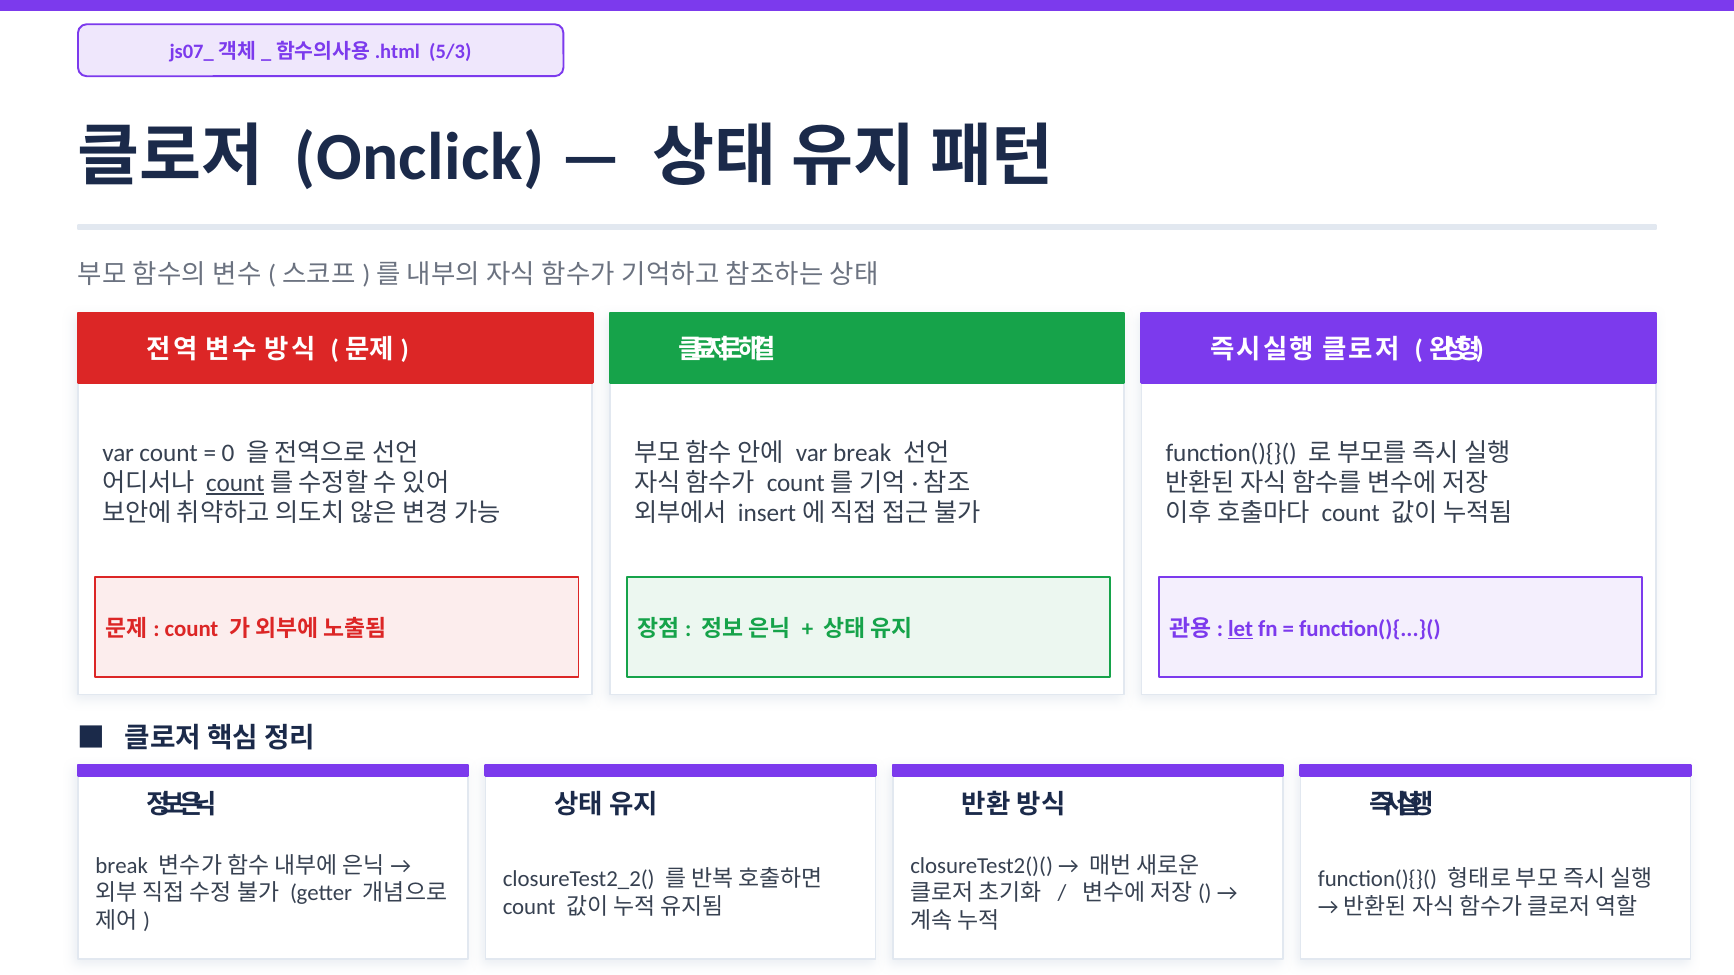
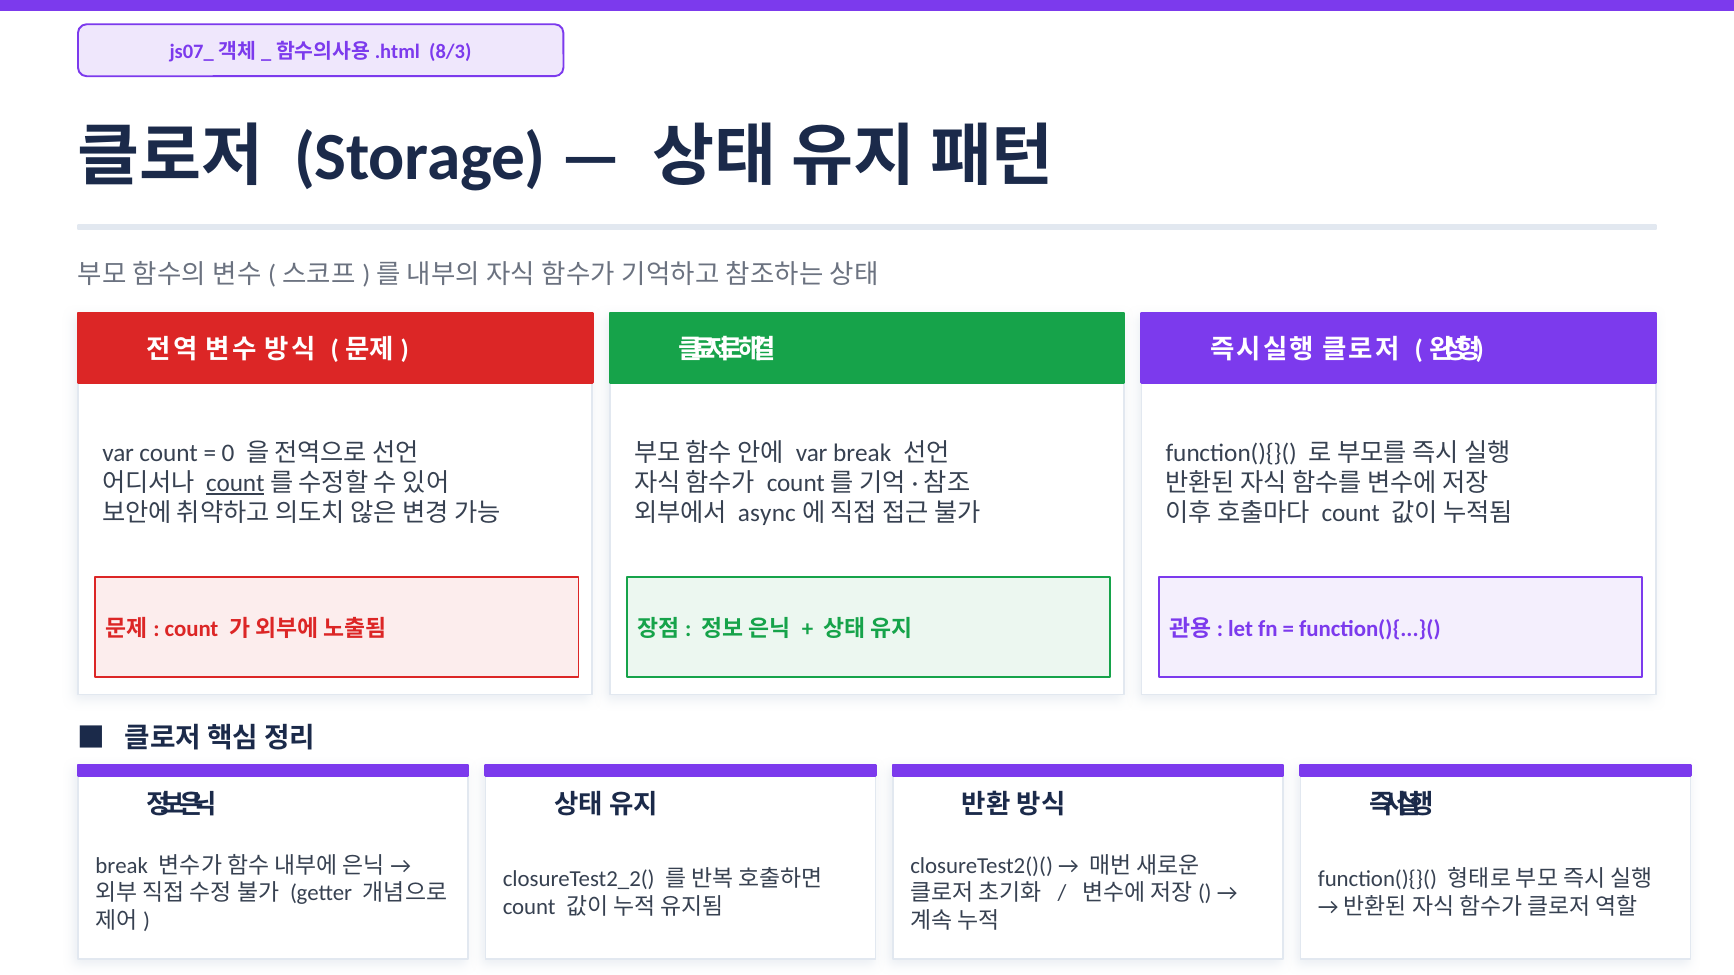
5/3: 5/3 -> 8/3 (450, 52)
Onclick: Onclick -> Storage (420, 157)
insert: insert -> async (767, 514)
let underline: present -> none (1241, 629)
